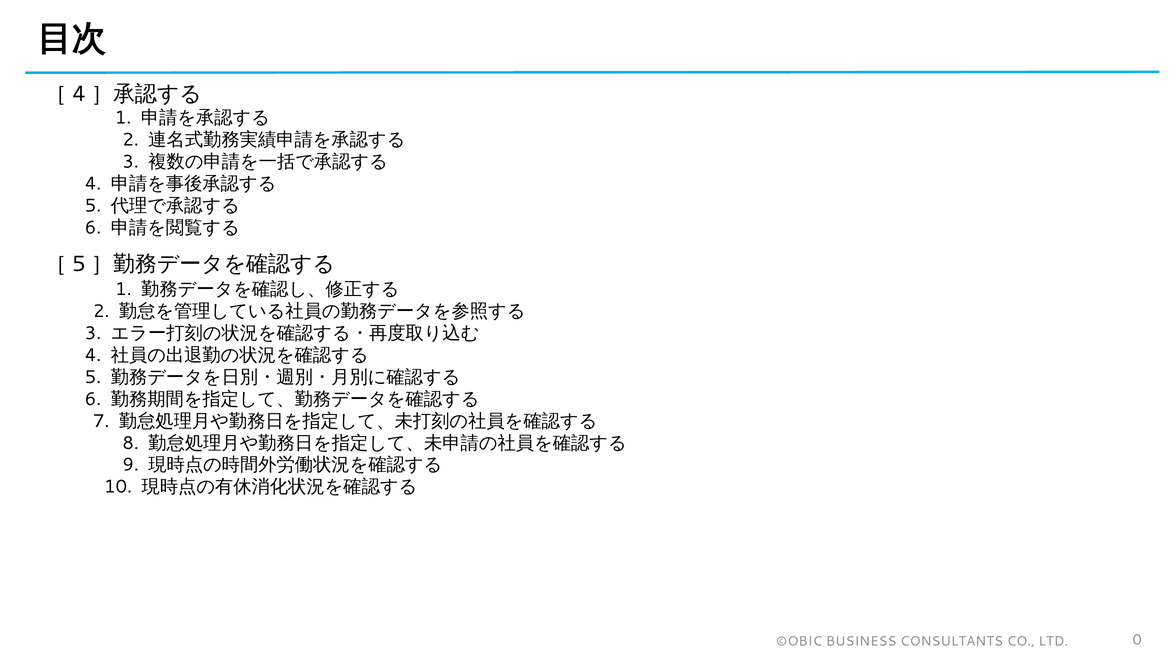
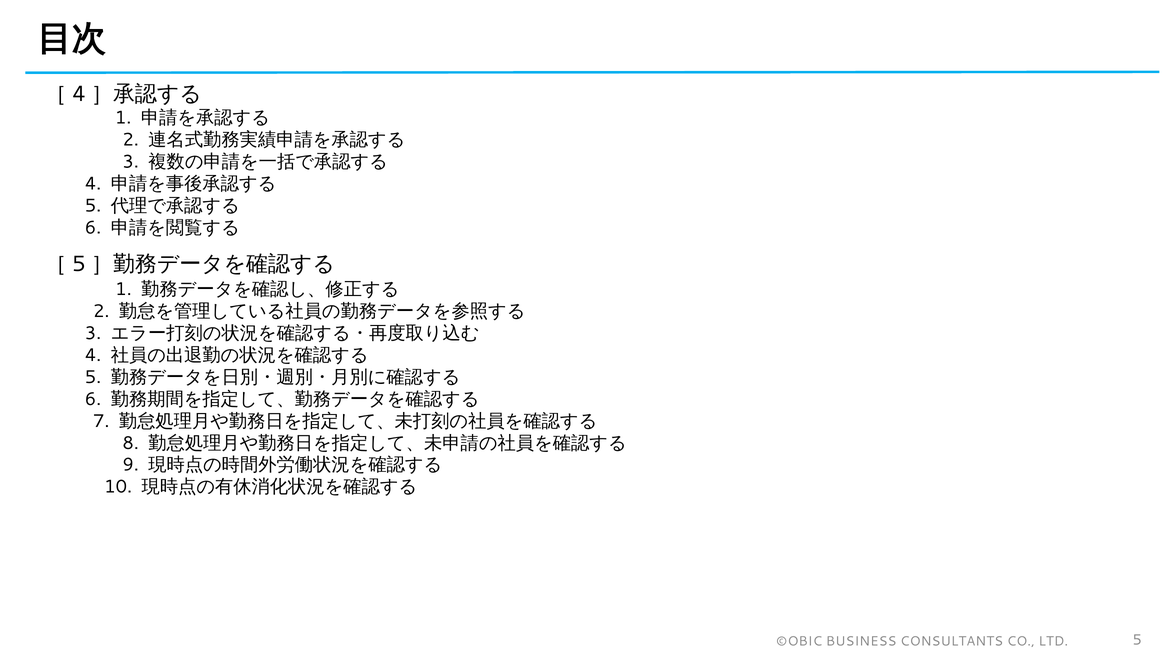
LTD 0: 0 -> 5 (1137, 640)
